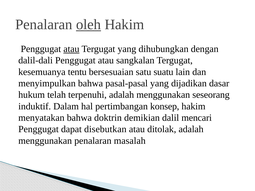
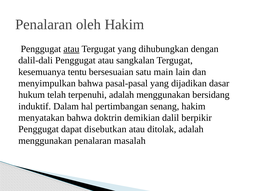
oleh underline: present -> none (89, 25)
suatu: suatu -> main (163, 72)
seseorang: seseorang -> bersidang (211, 95)
konsep: konsep -> senang (165, 106)
mencari: mencari -> berpikir (197, 118)
